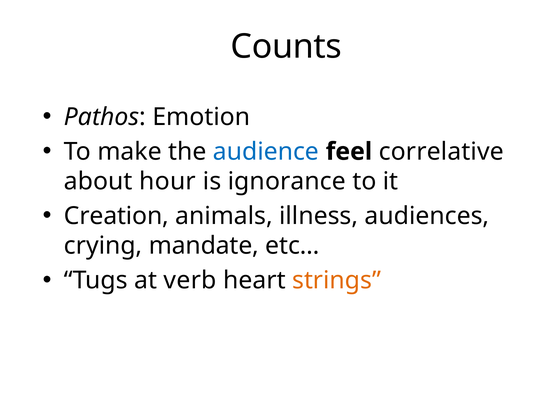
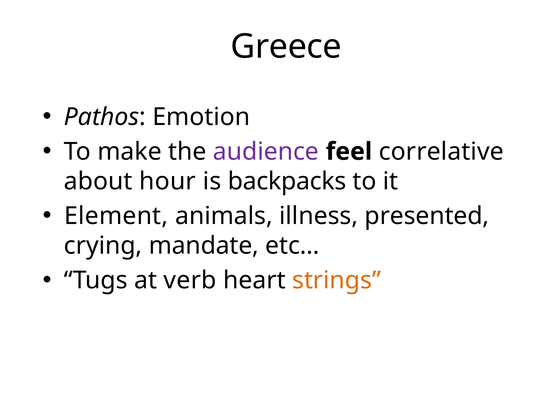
Counts: Counts -> Greece (286, 47)
audience colour: blue -> purple (266, 152)
ignorance: ignorance -> backpacks (287, 182)
Creation: Creation -> Element (116, 216)
audiences: audiences -> presented (427, 216)
